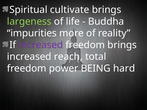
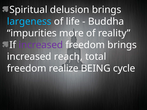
cultivate: cultivate -> delusion (70, 10)
largeness colour: light green -> light blue (29, 22)
power: power -> realize (64, 69)
hard: hard -> cycle (124, 69)
